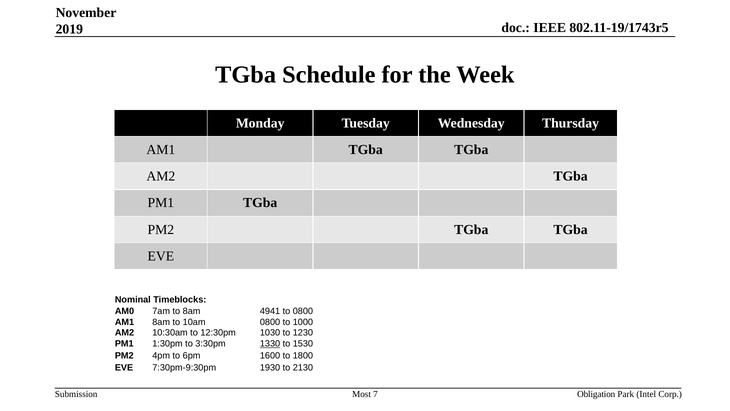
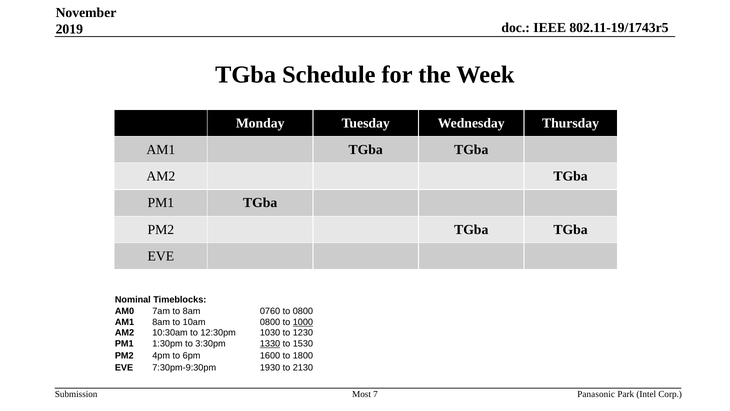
4941: 4941 -> 0760 (270, 311)
1000 underline: none -> present (303, 322)
Obligation: Obligation -> Panasonic (596, 394)
